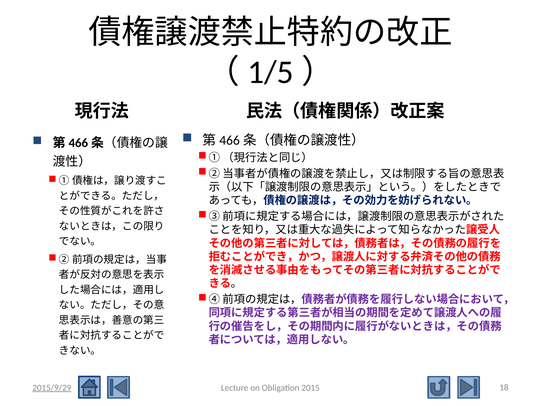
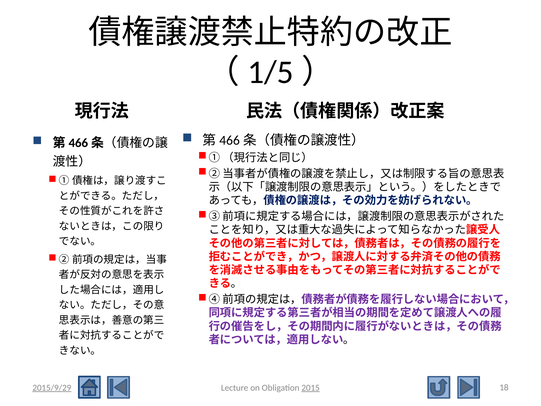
2015 underline: none -> present (311, 387)
